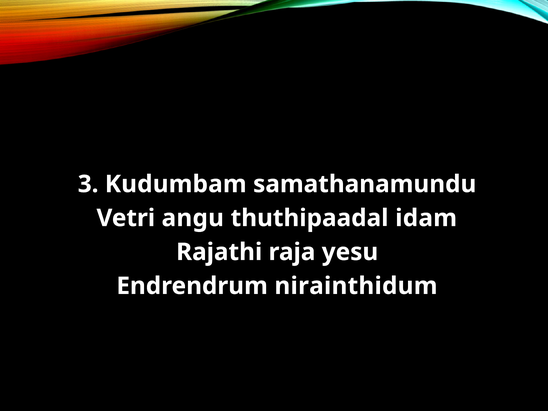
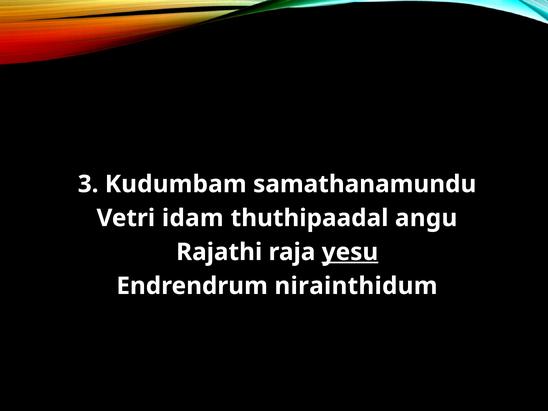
angu: angu -> idam (193, 218)
idam: idam -> angu (426, 218)
yesu underline: none -> present (350, 252)
